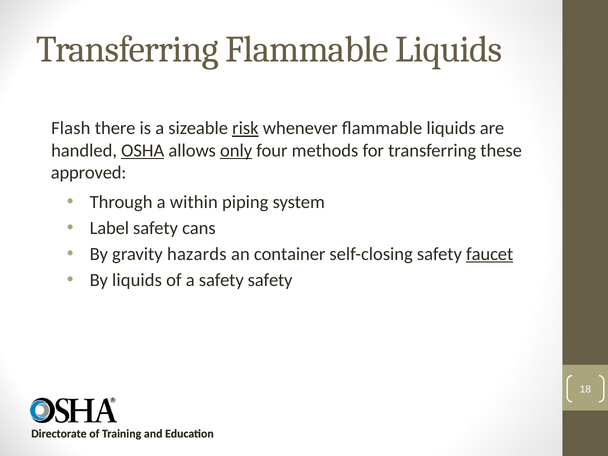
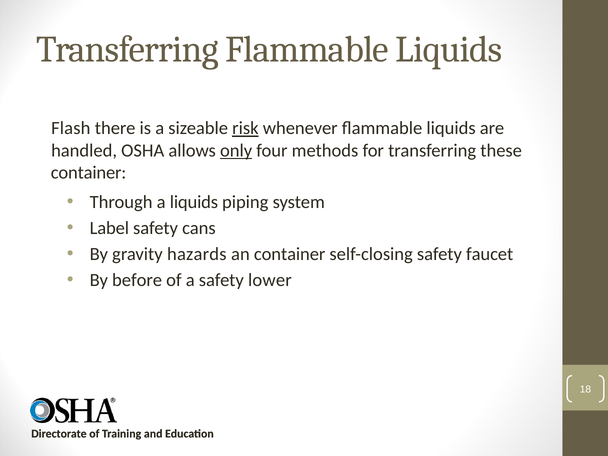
OSHA underline: present -> none (143, 151)
approved: approved -> container (89, 173)
a within: within -> liquids (194, 202)
faucet underline: present -> none (490, 254)
By liquids: liquids -> before (137, 280)
safety safety: safety -> lower (270, 280)
